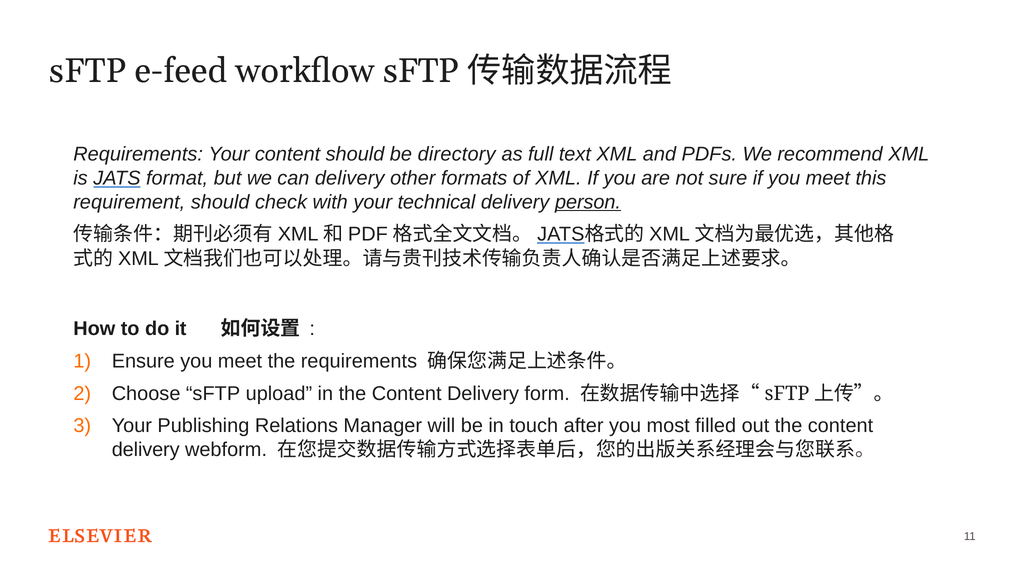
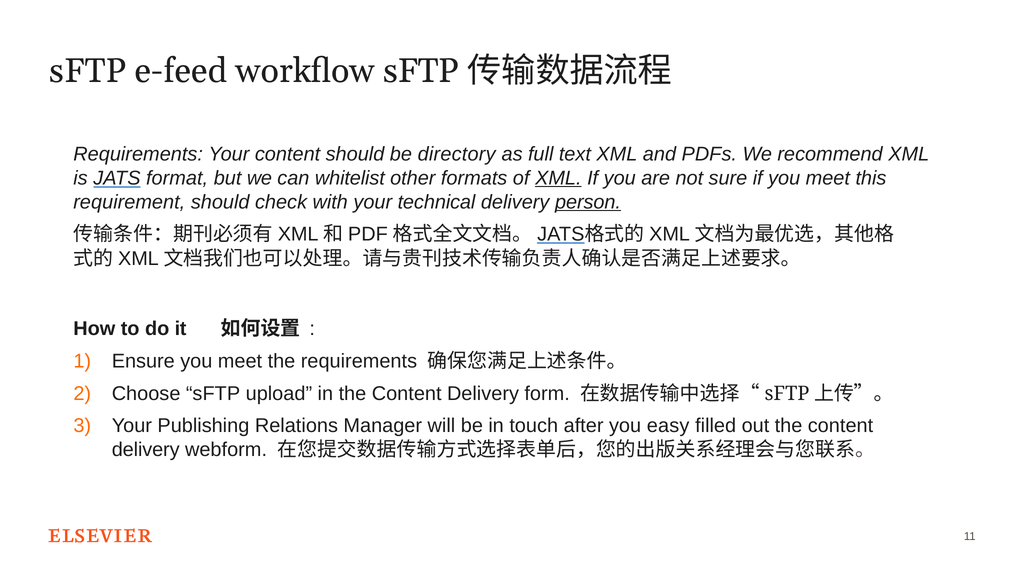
can delivery: delivery -> whitelist (350, 178)
XML underline: none -> present (558, 178)
most: most -> easy (668, 426)
